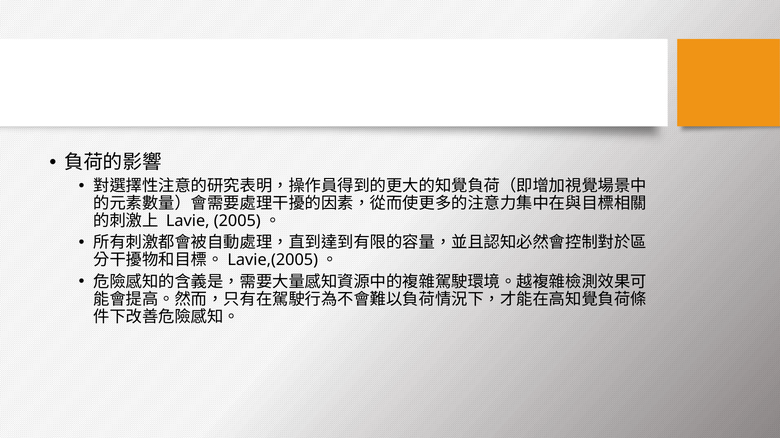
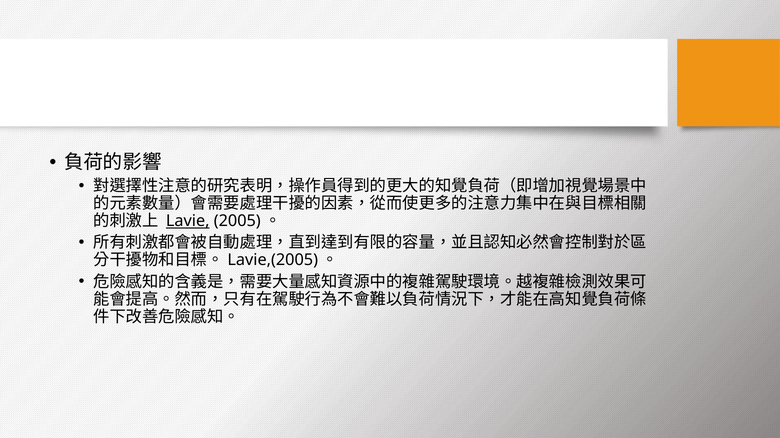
Lavie underline: none -> present (188, 221)
